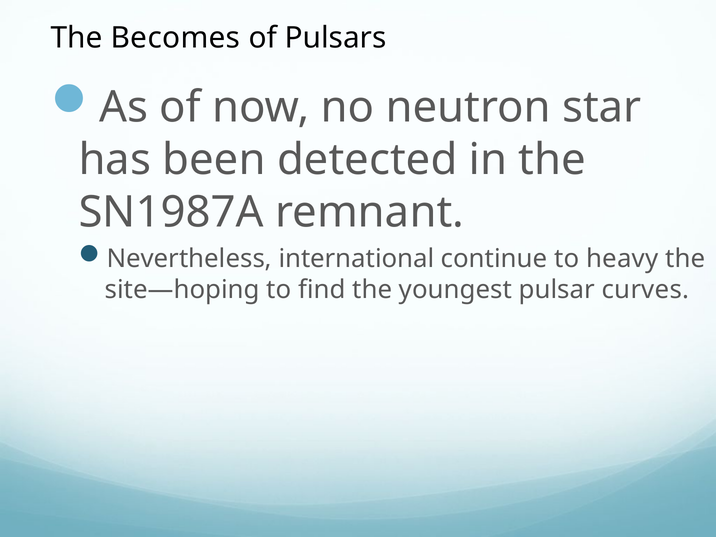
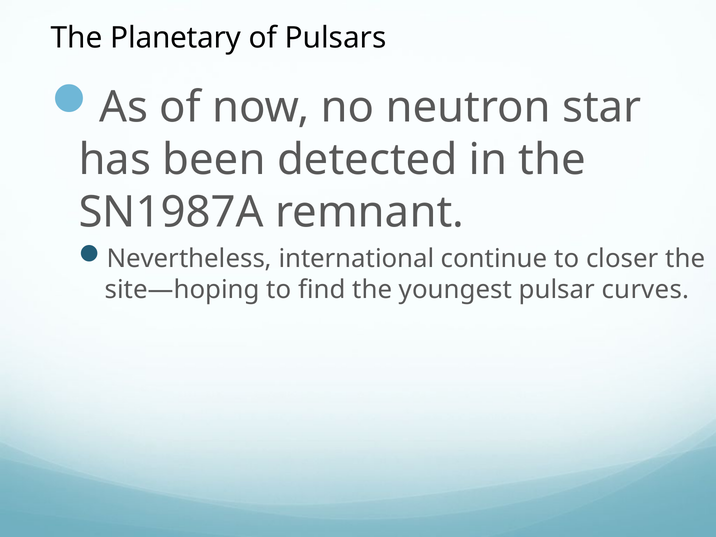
Becomes: Becomes -> Planetary (176, 38)
heavy: heavy -> closer (622, 259)
